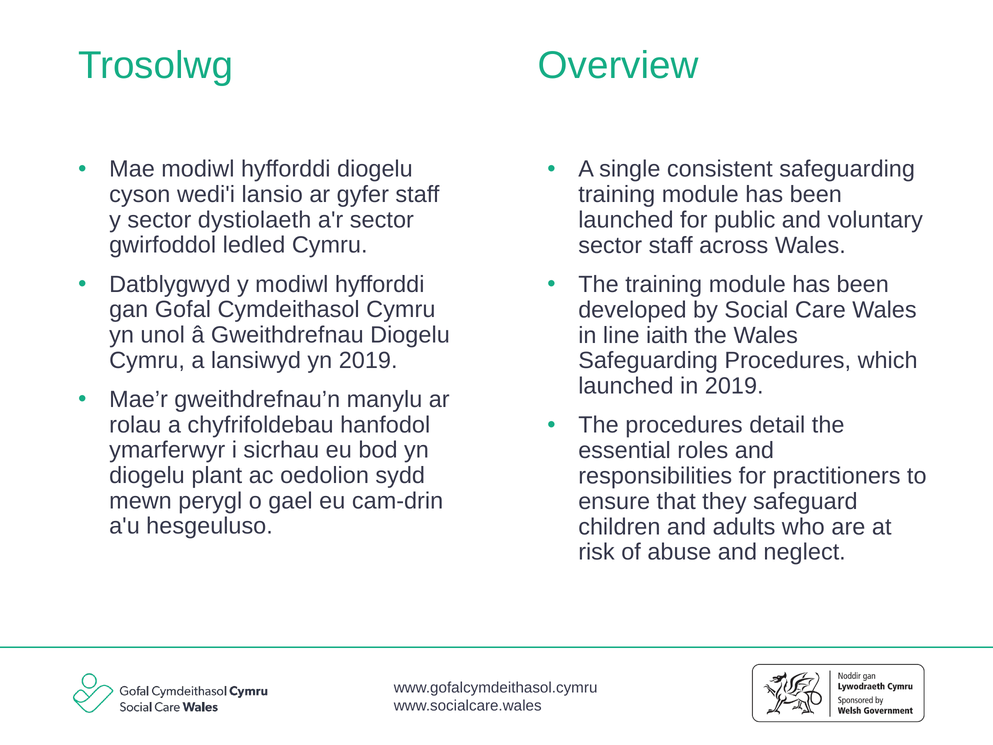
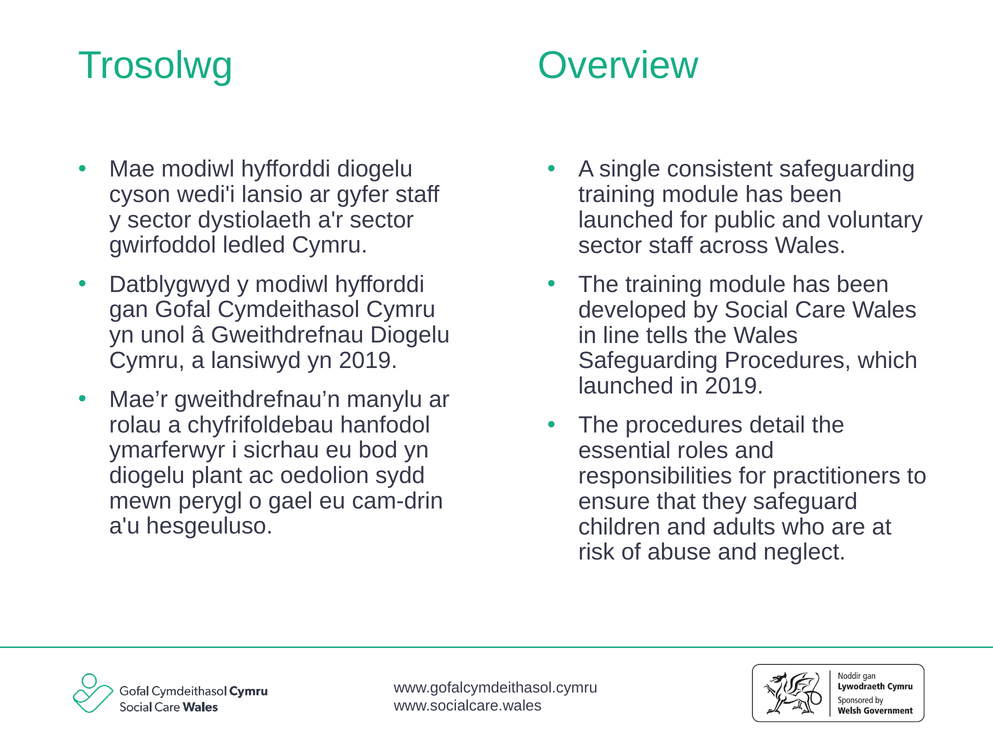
iaith: iaith -> tells (667, 335)
